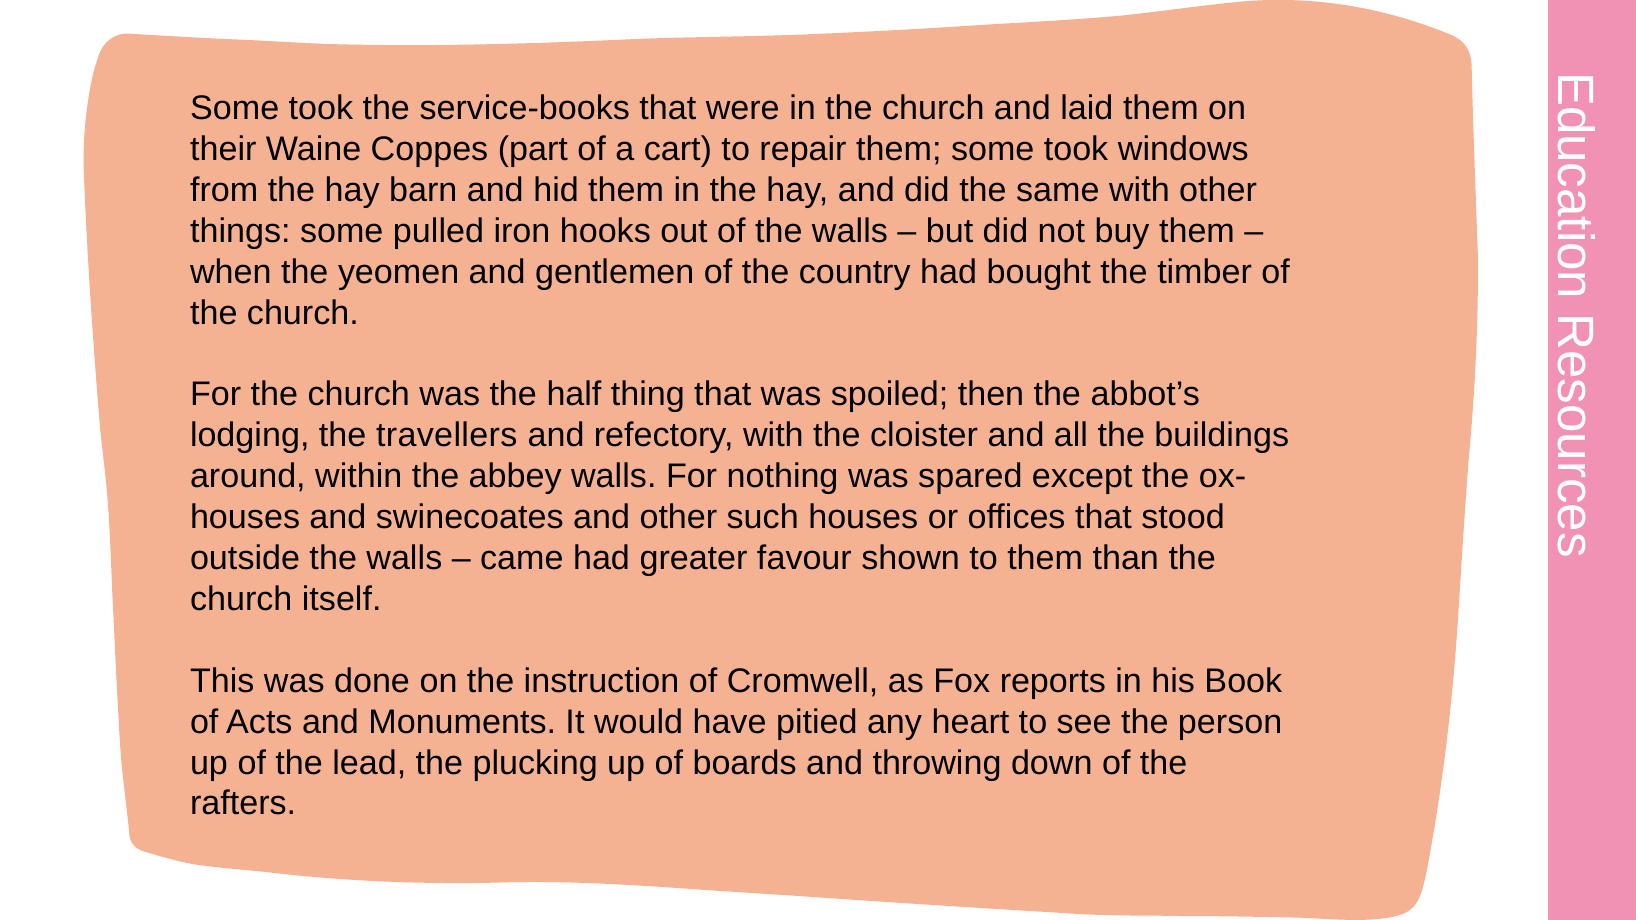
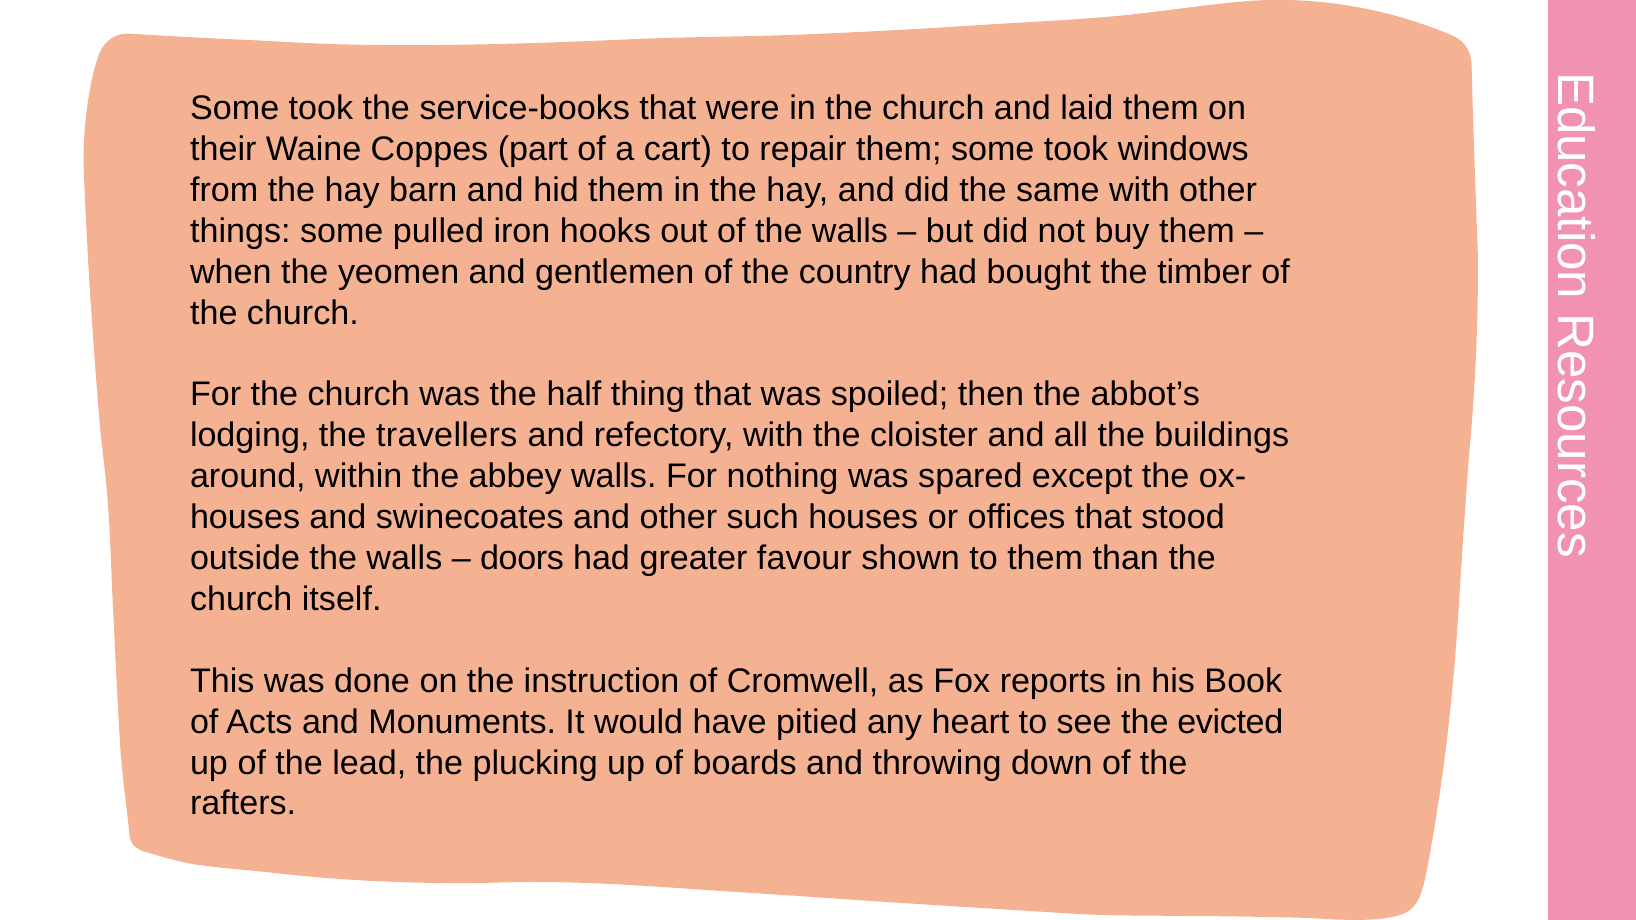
came: came -> doors (522, 558)
person: person -> evicted (1230, 722)
